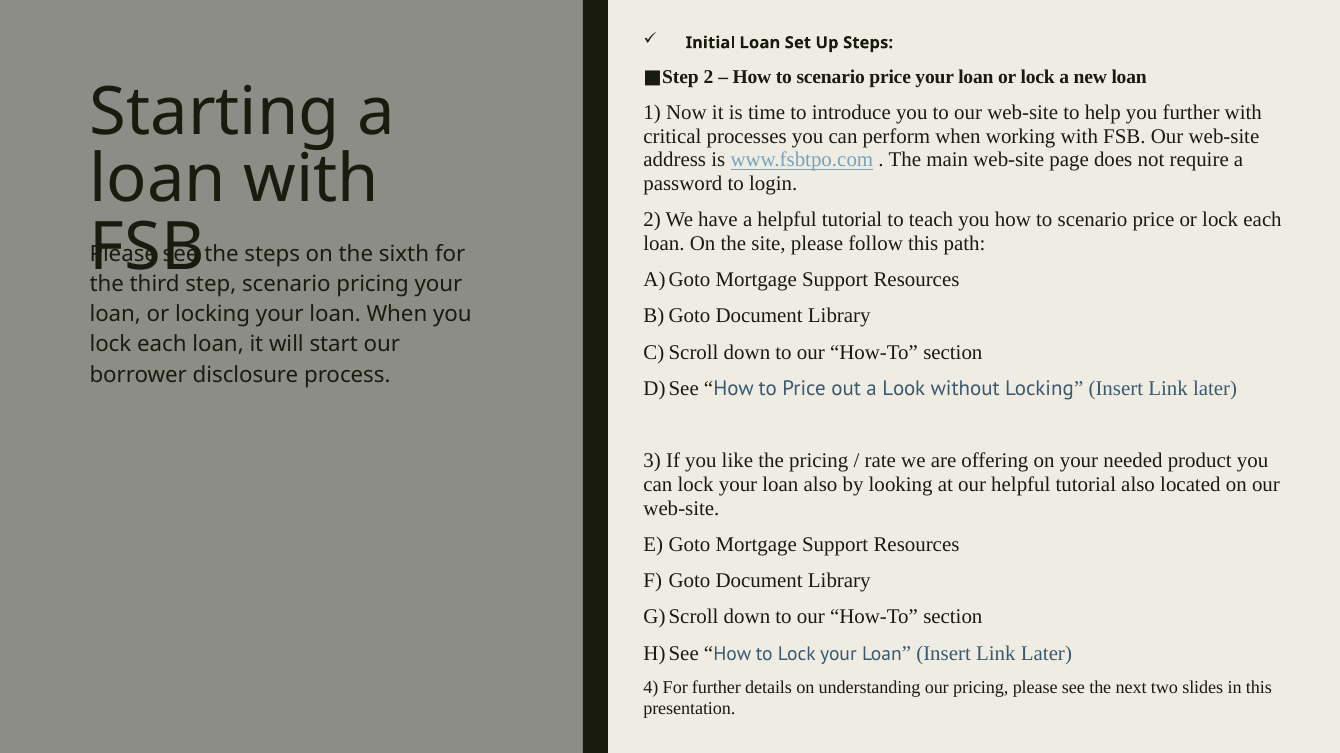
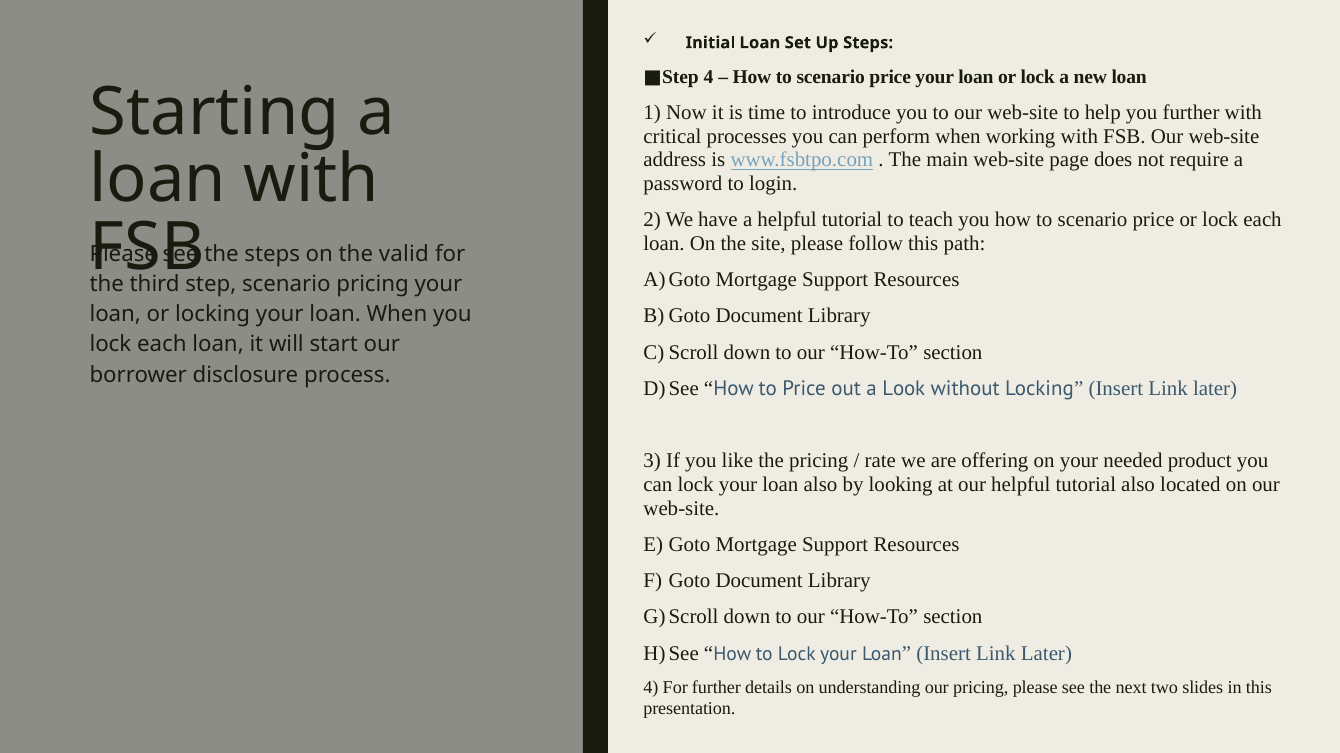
2: 2 -> 4 (709, 77)
sixth: sixth -> valid (404, 254)
